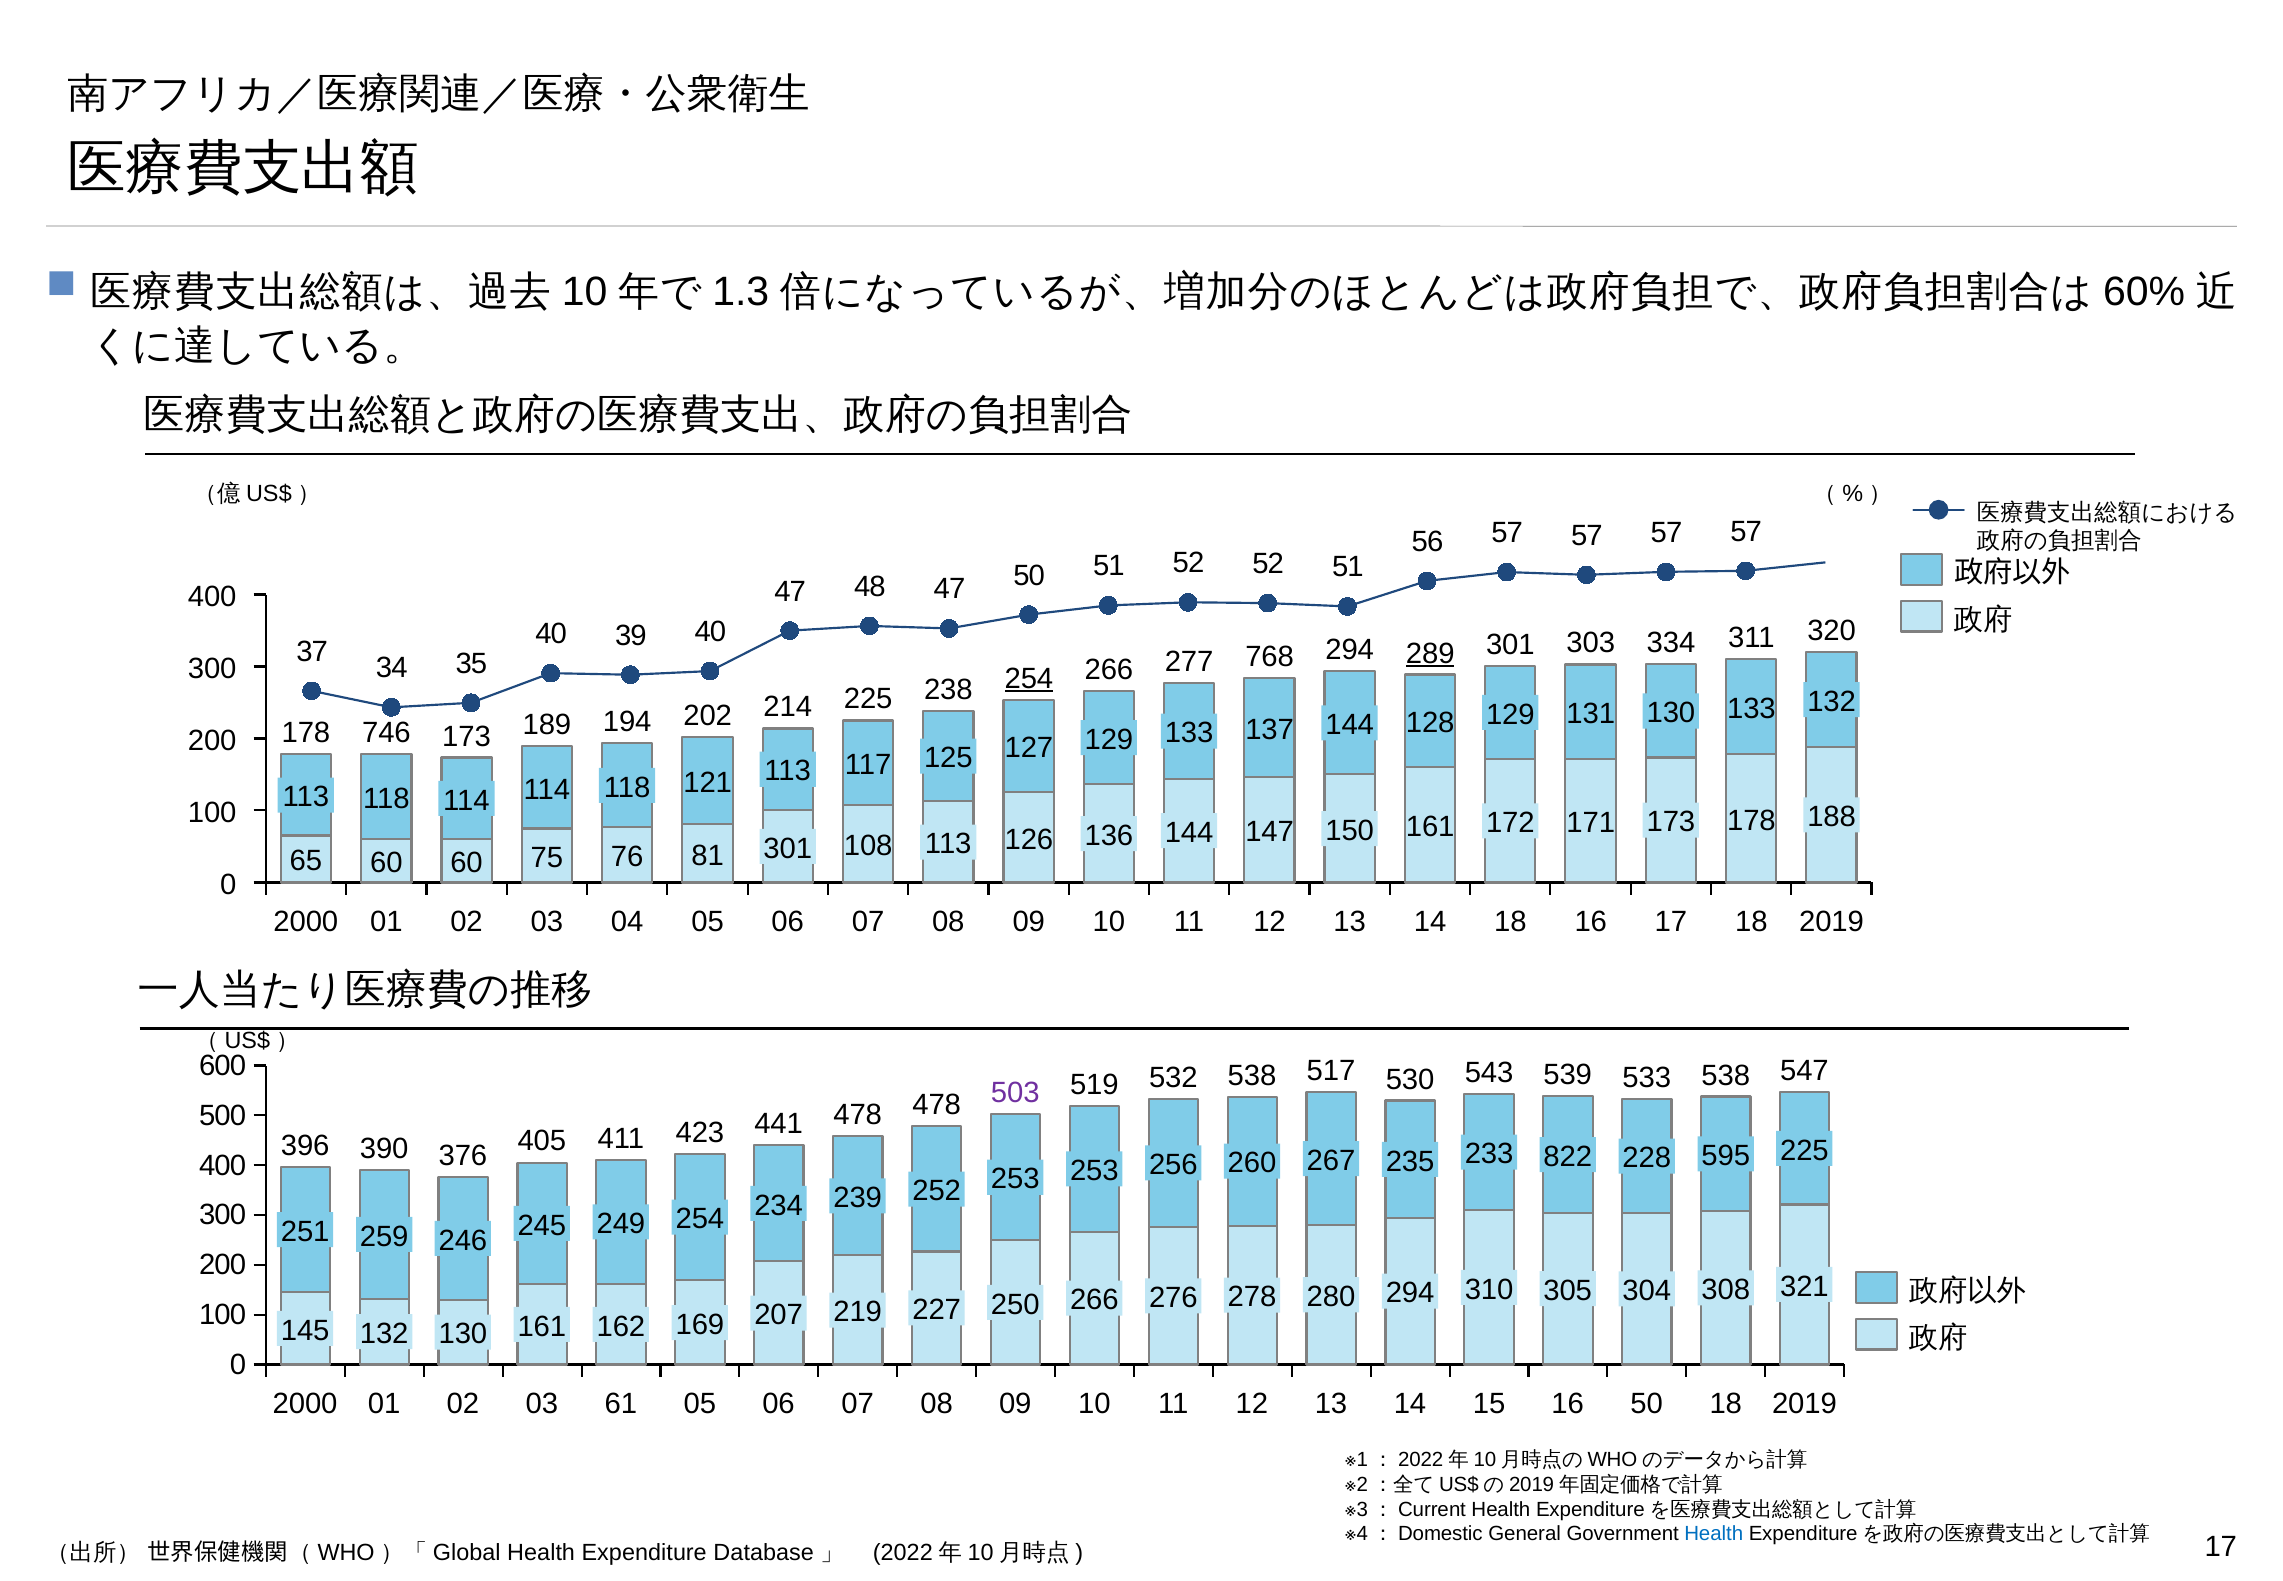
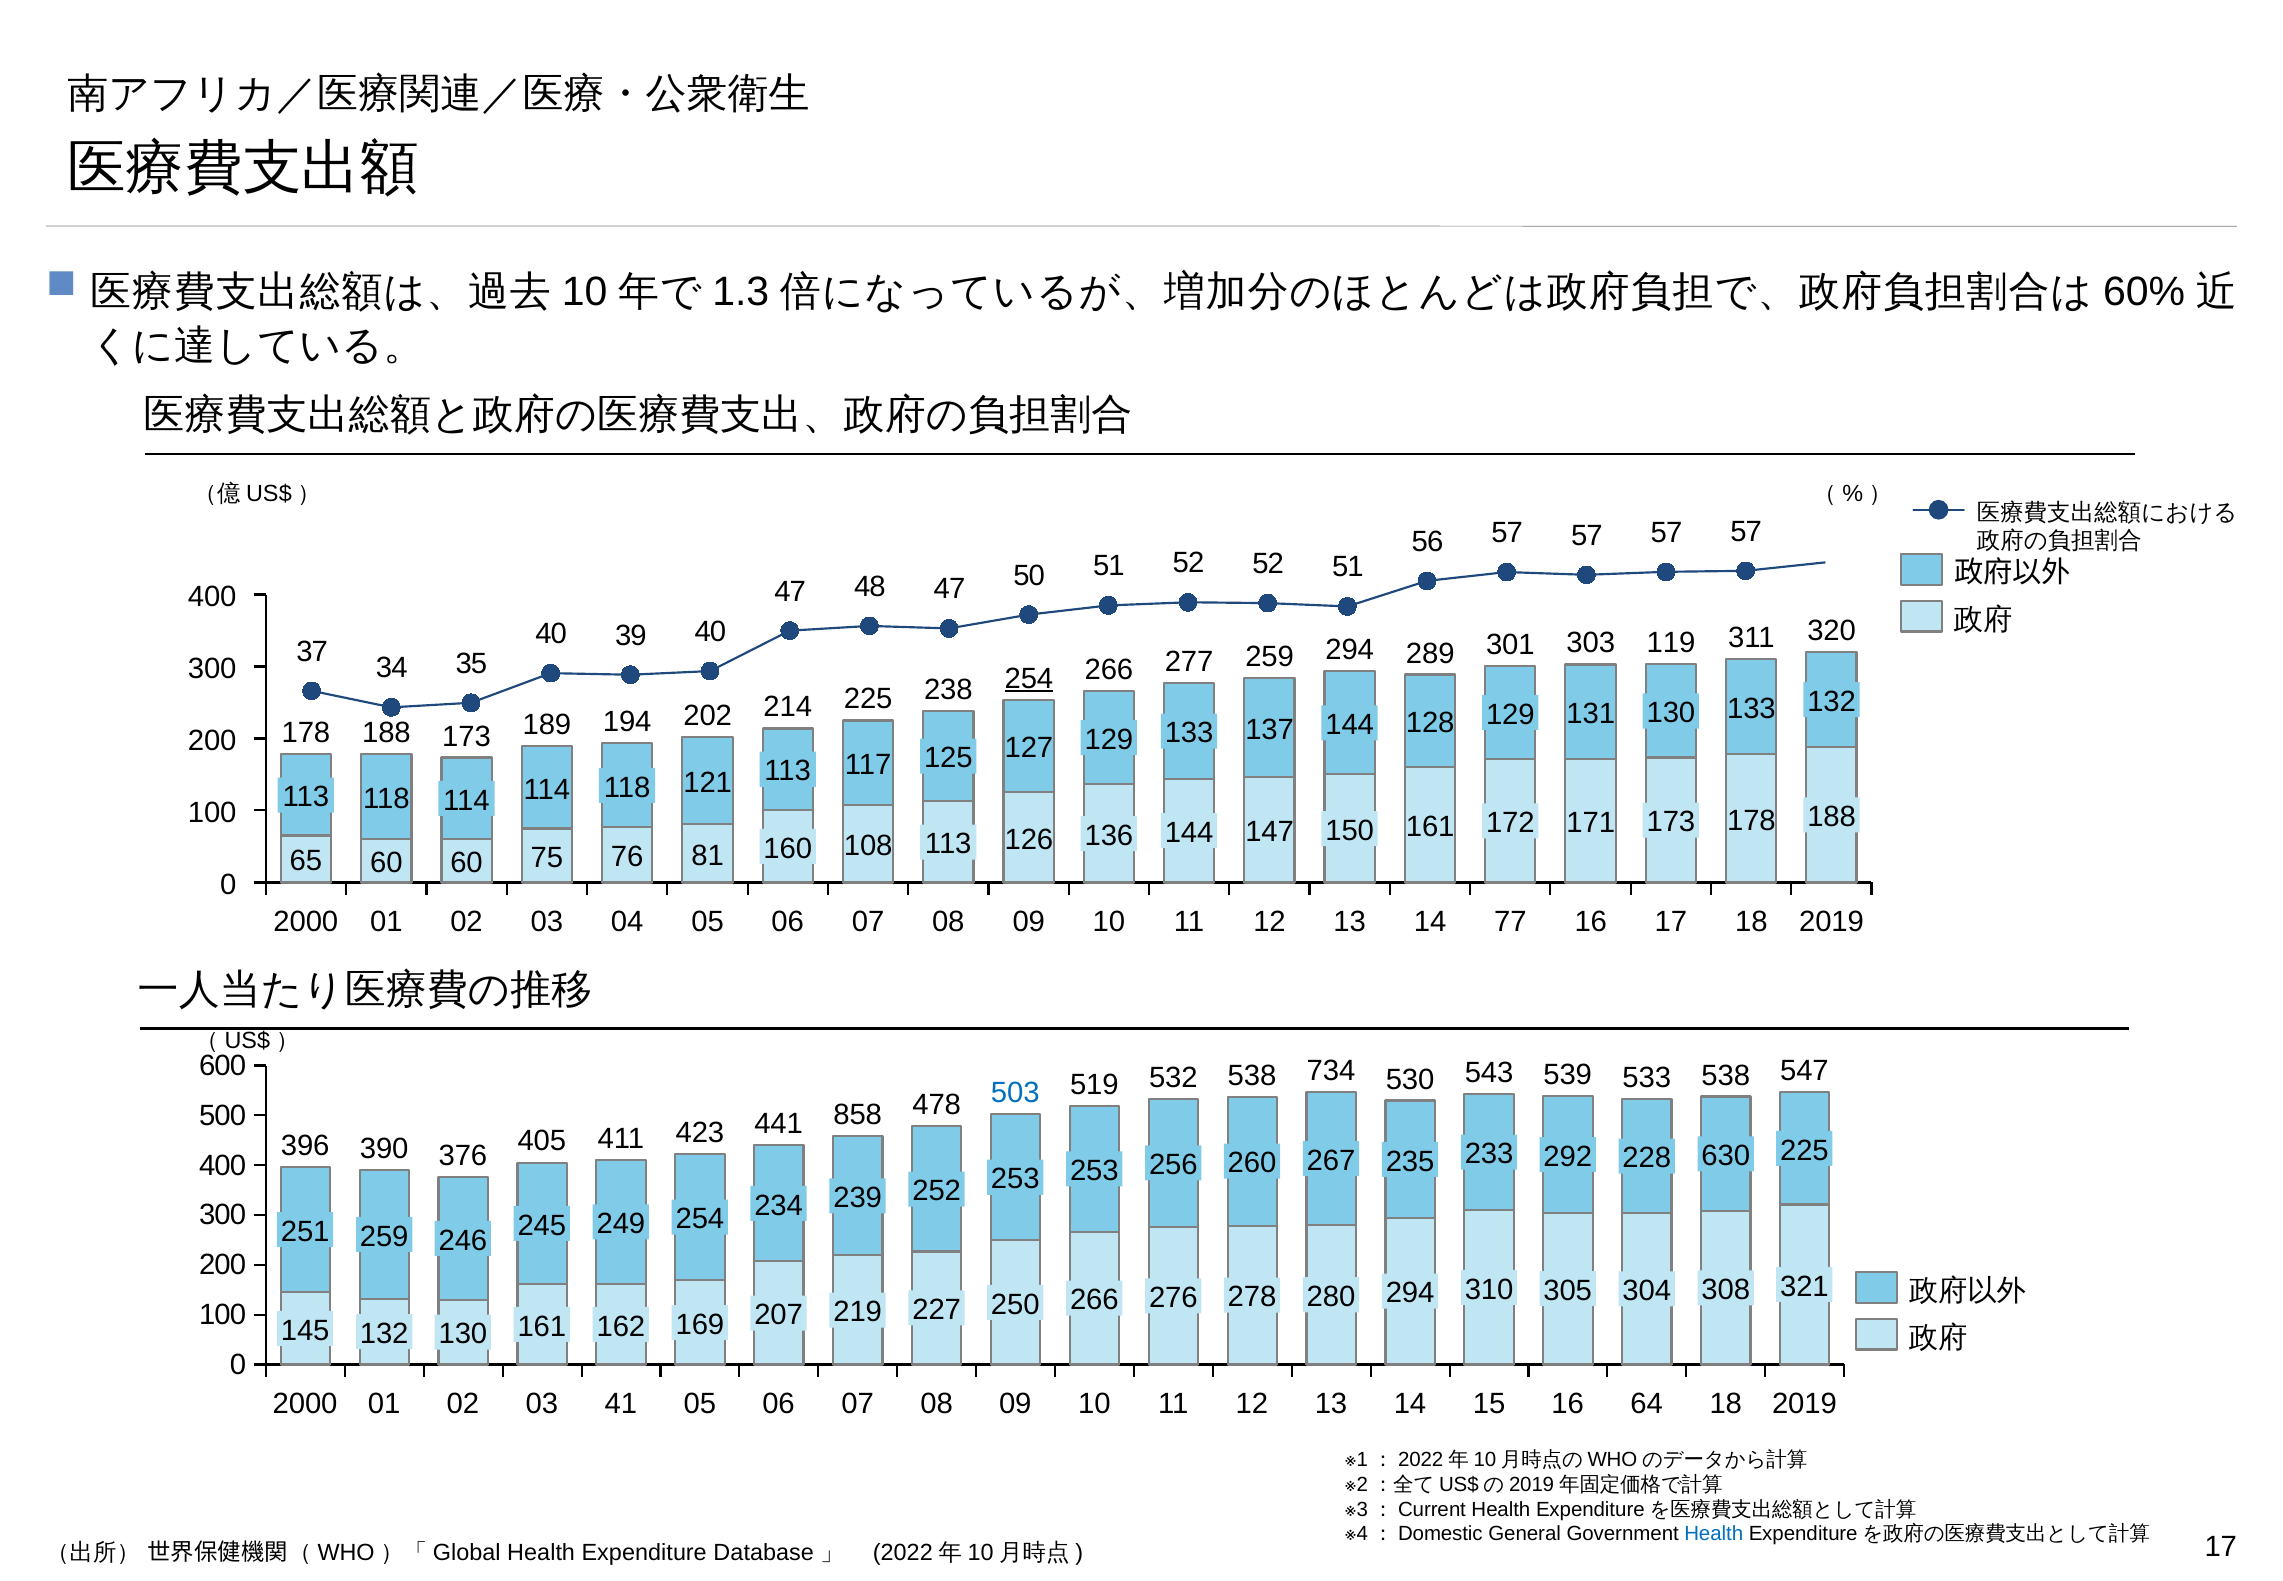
178 746: 746 -> 188 (386, 733)
277 768: 768 -> 259 (1270, 656)
289 underline: present -> none (1430, 653)
334: 334 -> 119 (1671, 643)
75 301: 301 -> 160 (788, 848)
14 18: 18 -> 77 (1510, 922)
441 478: 478 -> 858 (858, 1115)
503 colour: purple -> blue (1015, 1093)
517: 517 -> 734 (1331, 1070)
822: 822 -> 292 (1568, 1156)
595: 595 -> 630 (1726, 1156)
61: 61 -> 41 (621, 1404)
16 50: 50 -> 64 (1647, 1404)
